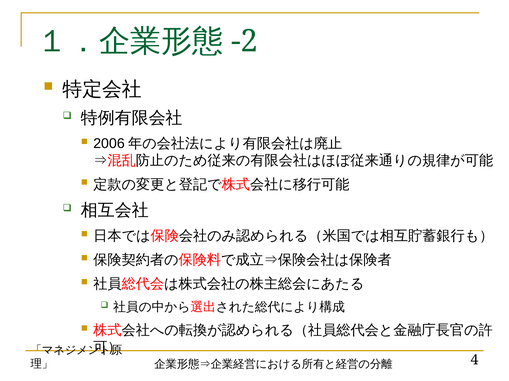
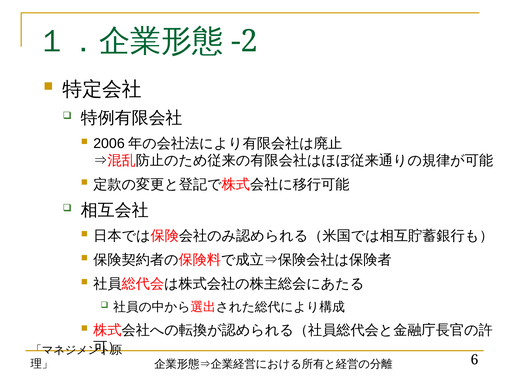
4: 4 -> 6 (475, 361)
